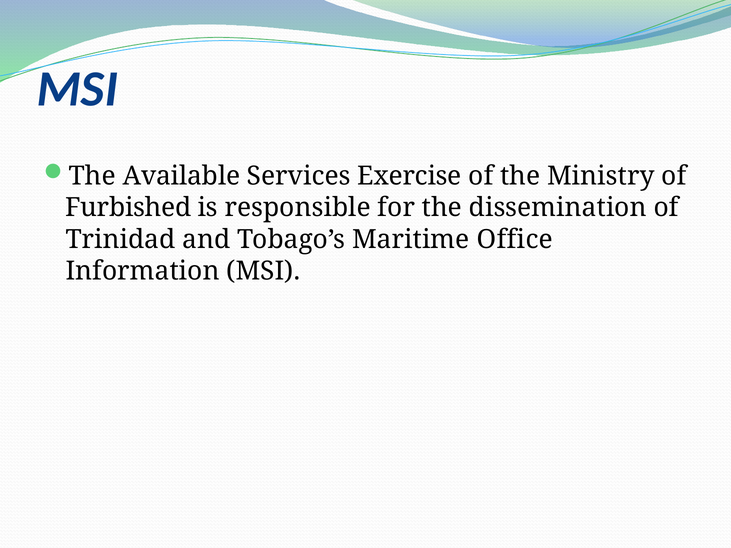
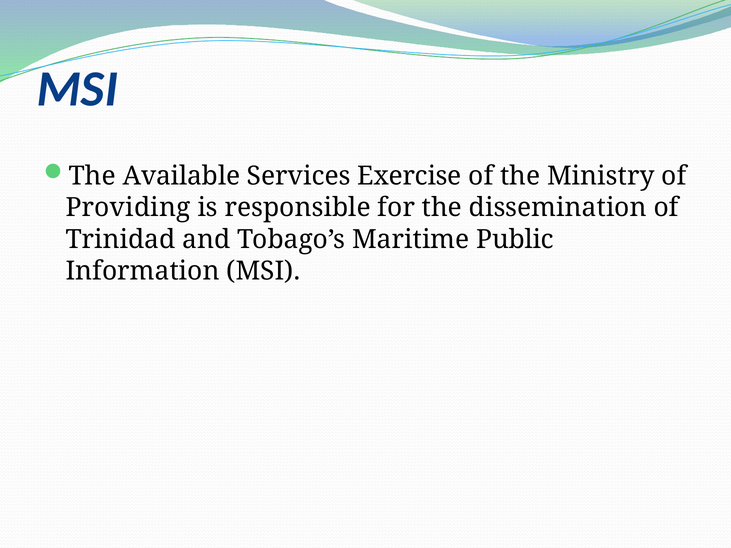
Furbished: Furbished -> Providing (128, 208)
Office: Office -> Public (515, 240)
